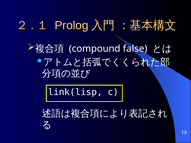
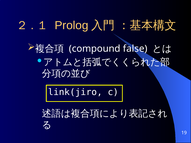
link(lisp: link(lisp -> link(jiro (75, 92)
